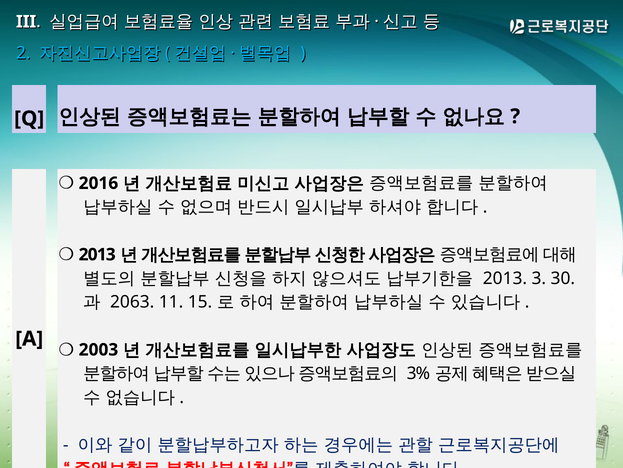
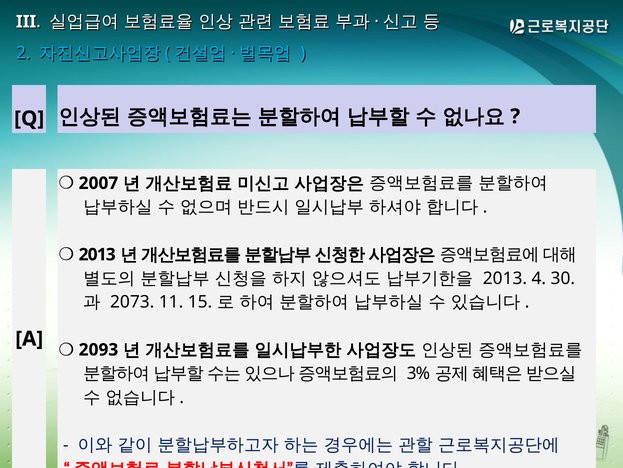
2016: 2016 -> 2007 (98, 183)
3: 3 -> 4 (539, 278)
2063: 2063 -> 2073 (132, 302)
2003: 2003 -> 2093 (98, 349)
